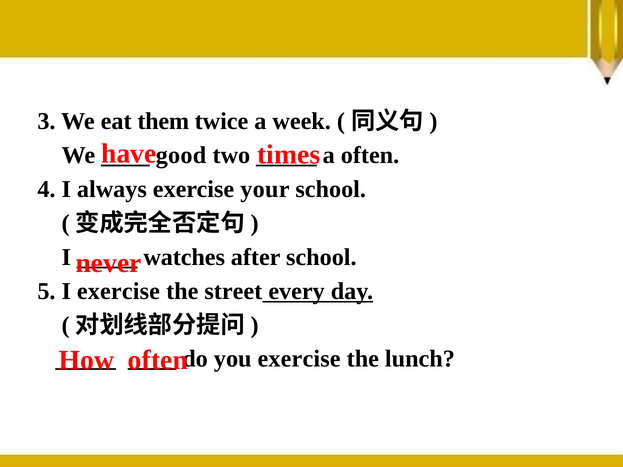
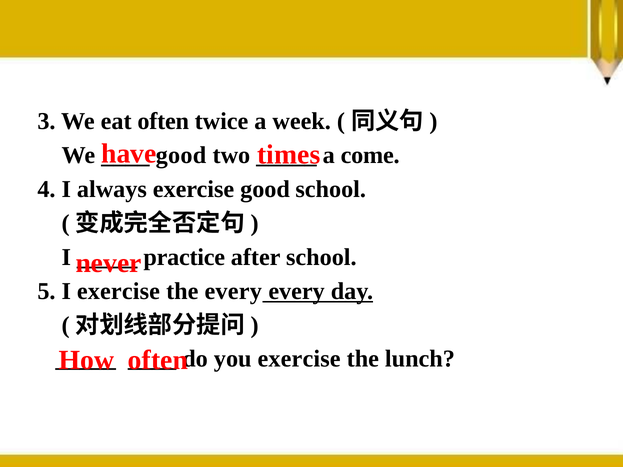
eat them: them -> often (163, 122)
a often: often -> come (370, 156)
exercise your: your -> good (265, 189)
watches: watches -> practice (184, 257)
the street: street -> every (233, 291)
